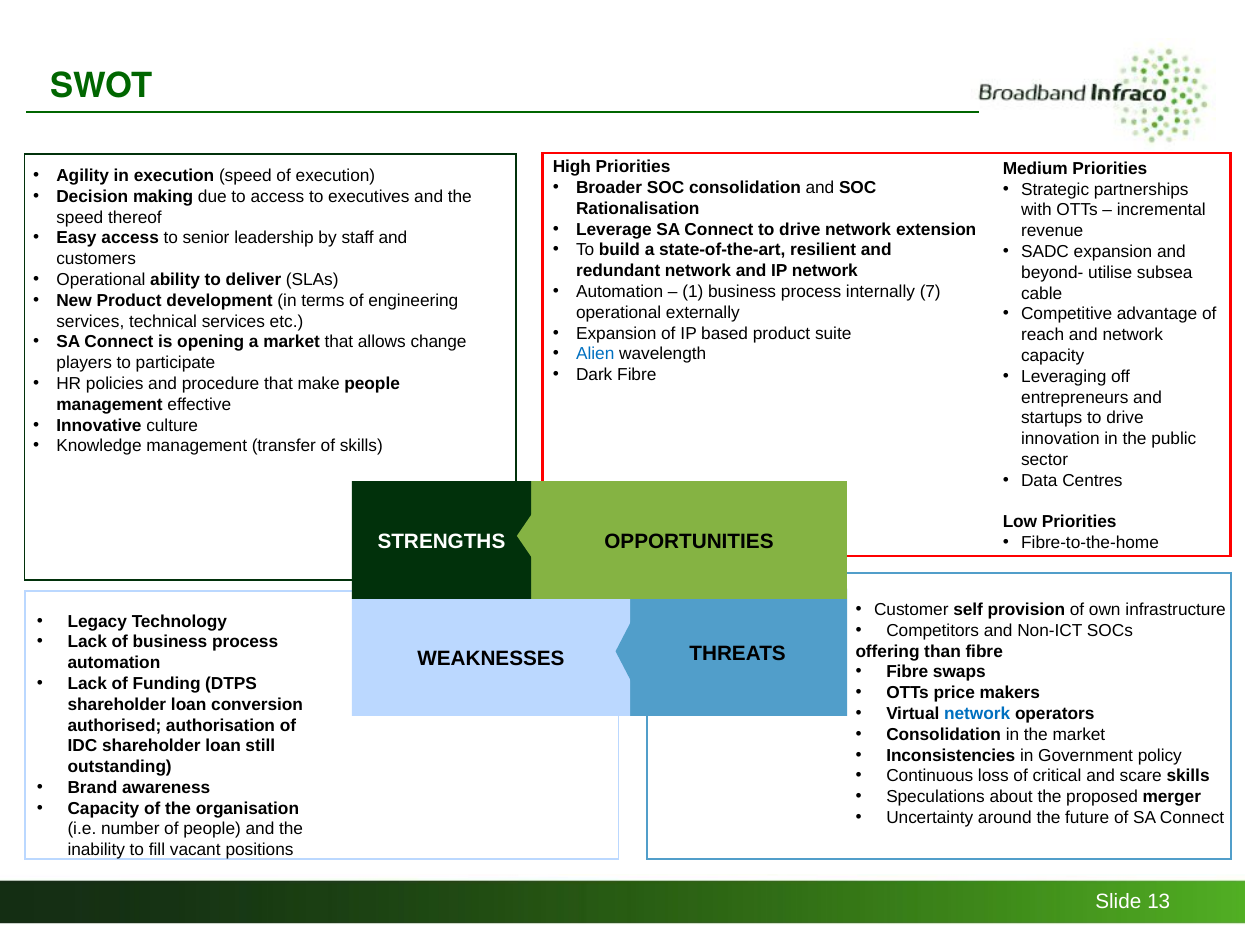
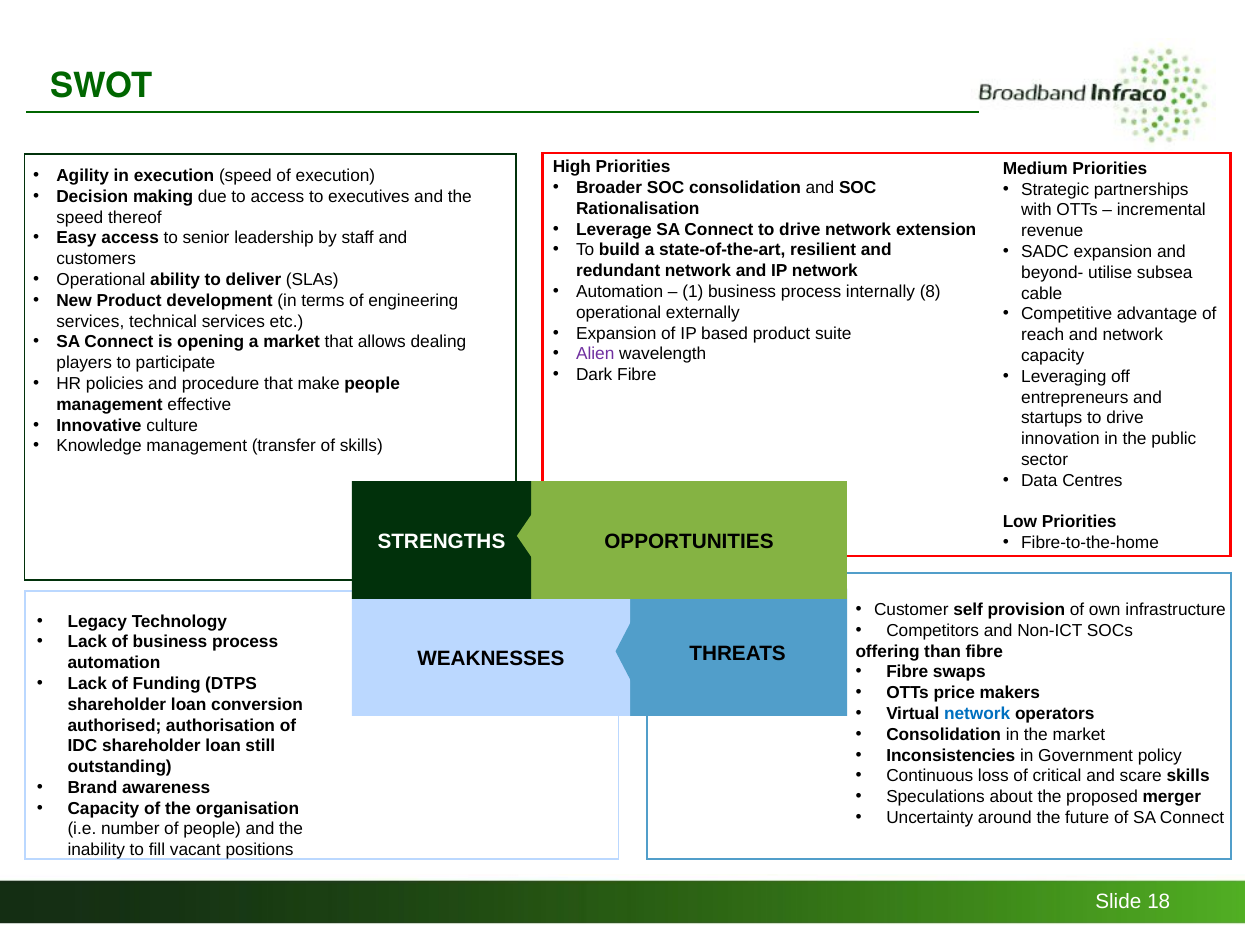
7: 7 -> 8 (930, 292)
change: change -> dealing (438, 342)
Alien colour: blue -> purple (595, 354)
13: 13 -> 18 (1159, 902)
